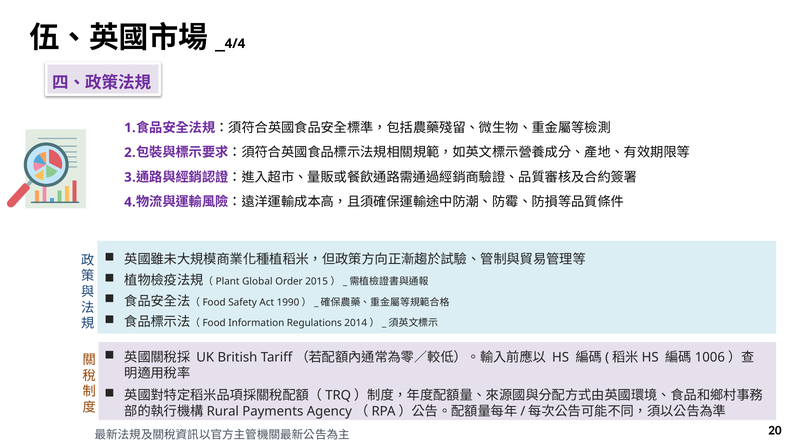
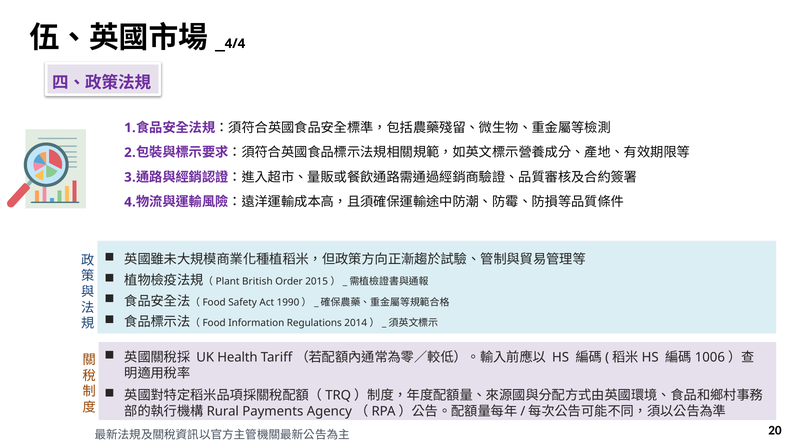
Global: Global -> British (257, 282)
British: British -> Health (237, 357)
